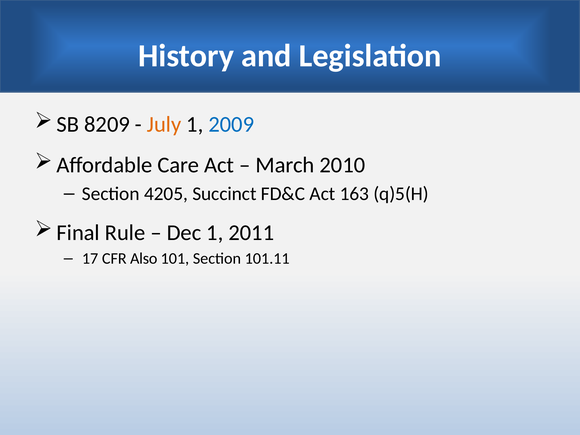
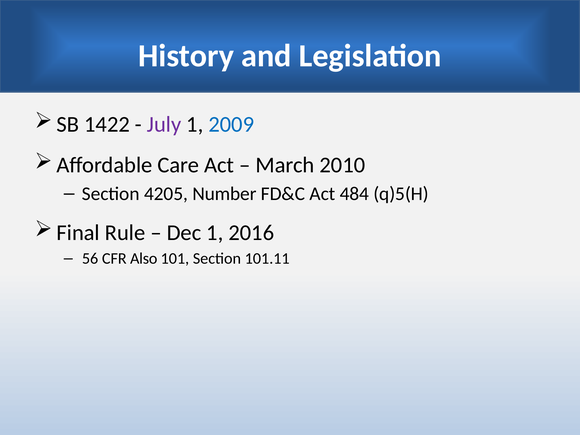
8209: 8209 -> 1422 (107, 124)
July colour: orange -> purple (164, 124)
Succinct: Succinct -> Number (224, 194)
163: 163 -> 484 (354, 194)
2011: 2011 -> 2016 (251, 233)
17: 17 -> 56 (90, 259)
